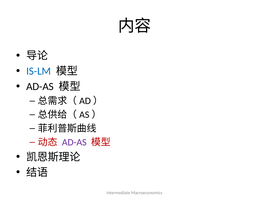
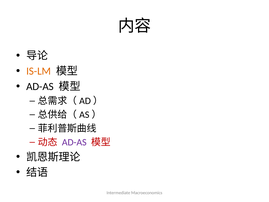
IS-LM colour: blue -> orange (39, 71)
